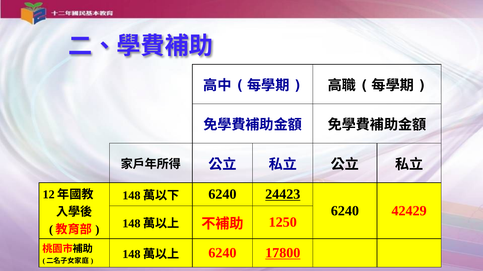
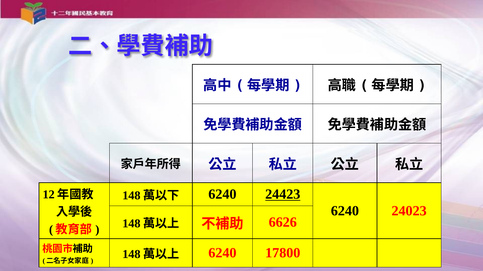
42429: 42429 -> 24023 (409, 211)
1250: 1250 -> 6626 (283, 223)
17800 underline: present -> none (283, 254)
